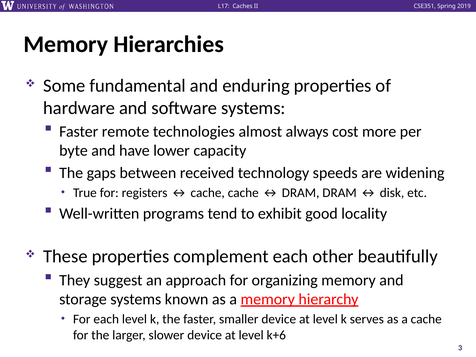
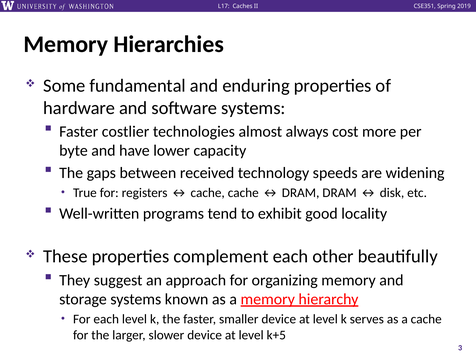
remote: remote -> costlier (126, 132)
k+6: k+6 -> k+5 (276, 335)
